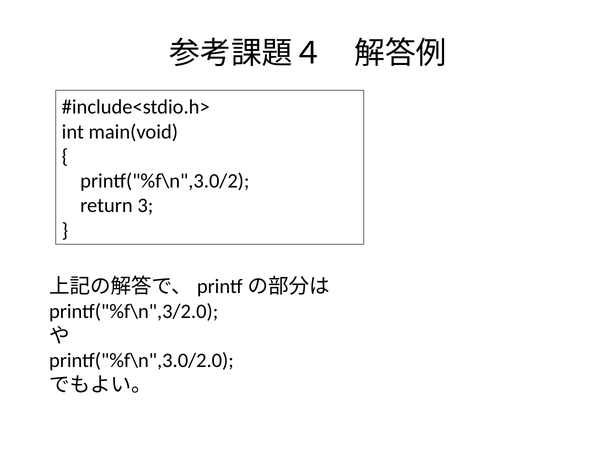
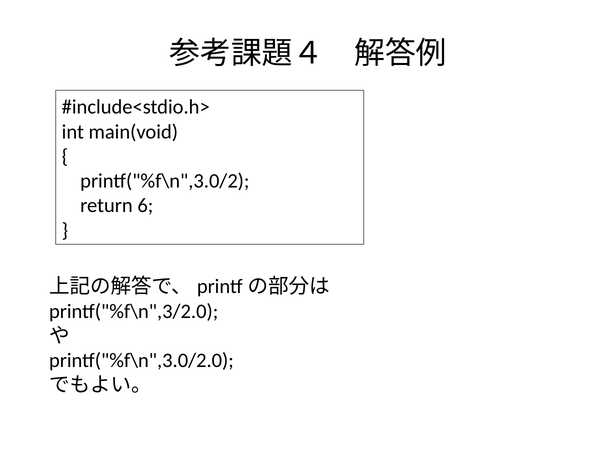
3: 3 -> 6 (145, 206)
